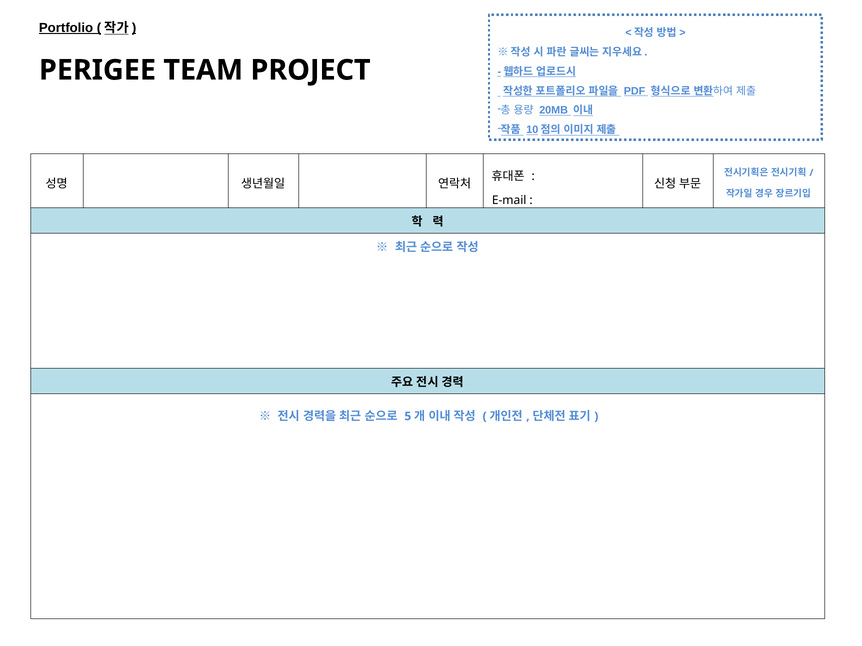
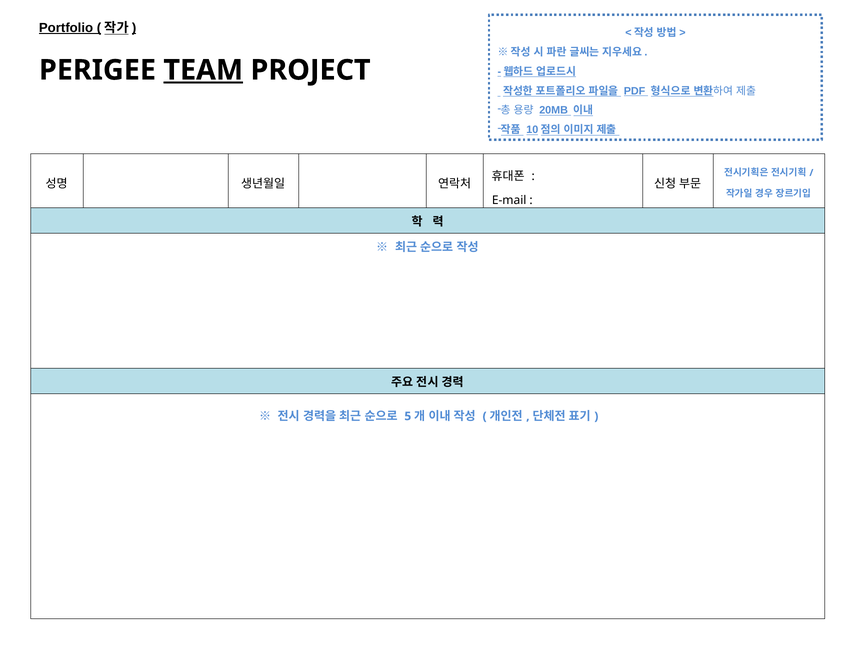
TEAM underline: none -> present (203, 70)
